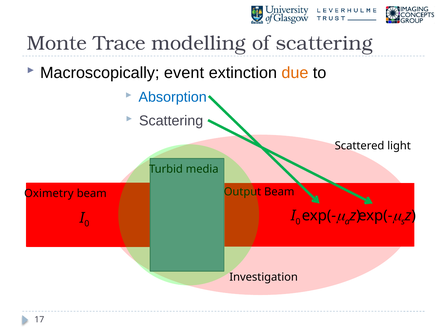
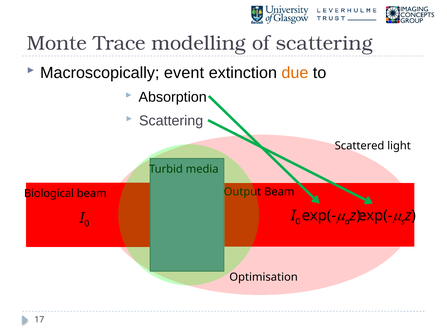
Absorption colour: blue -> black (173, 97)
Oximetry: Oximetry -> Biological (49, 193)
Investigation: Investigation -> Optimisation (264, 277)
